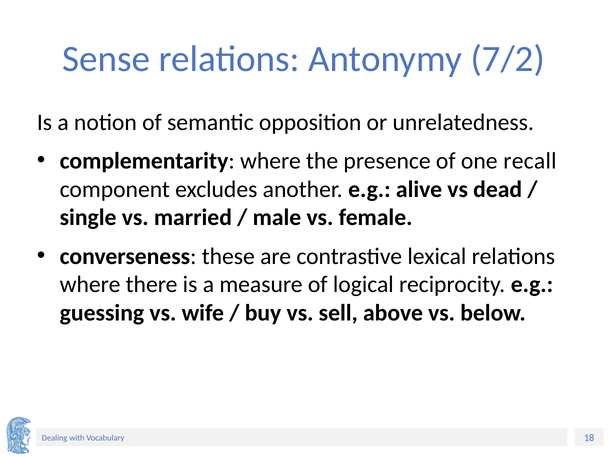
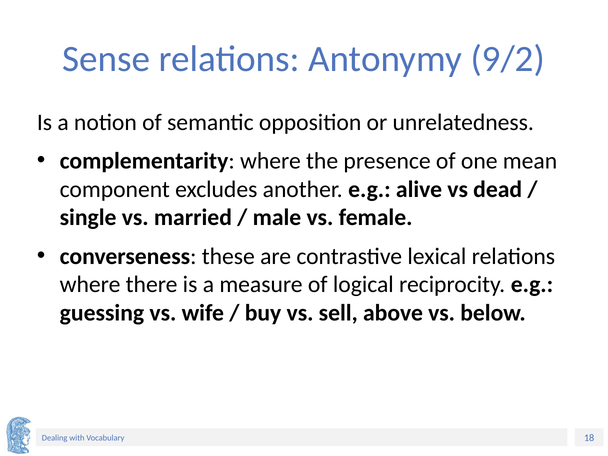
7/2: 7/2 -> 9/2 (508, 59)
recall: recall -> mean (530, 161)
